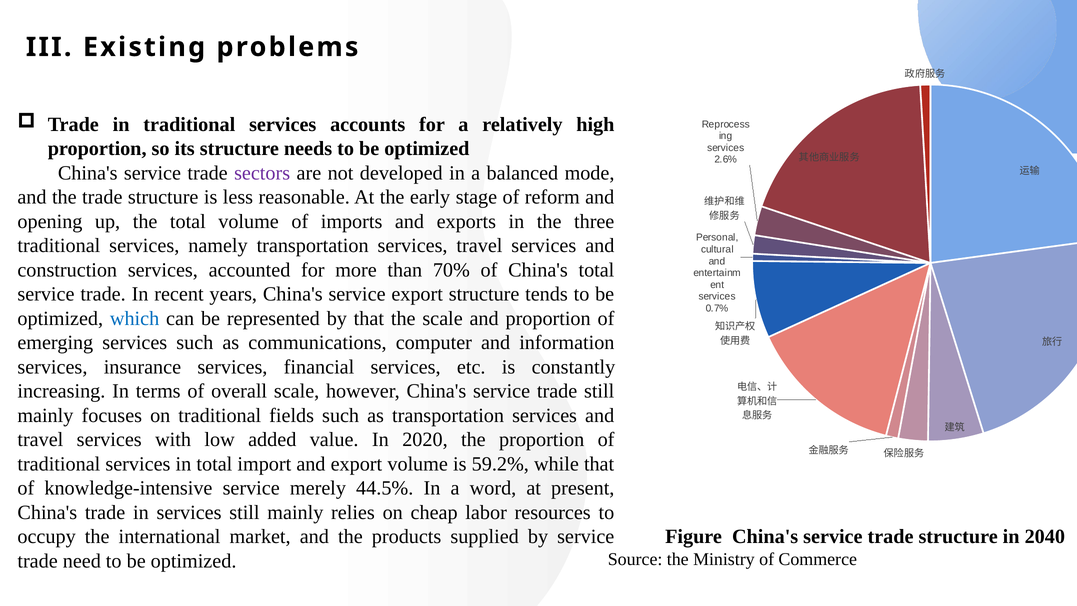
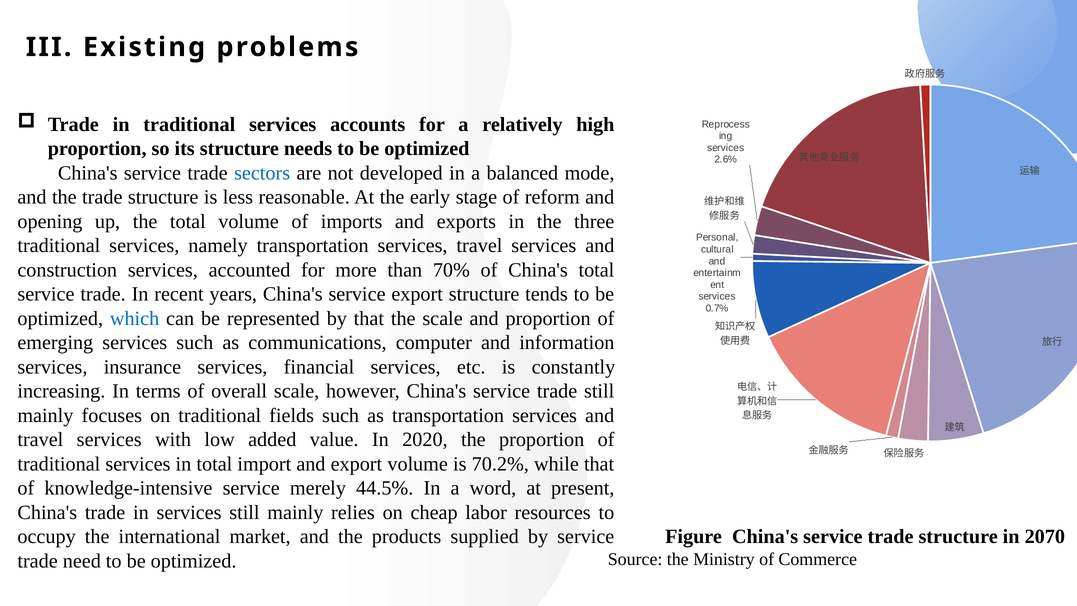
sectors colour: purple -> blue (262, 173)
59.2%: 59.2% -> 70.2% (500, 464)
2040: 2040 -> 2070 (1045, 536)
